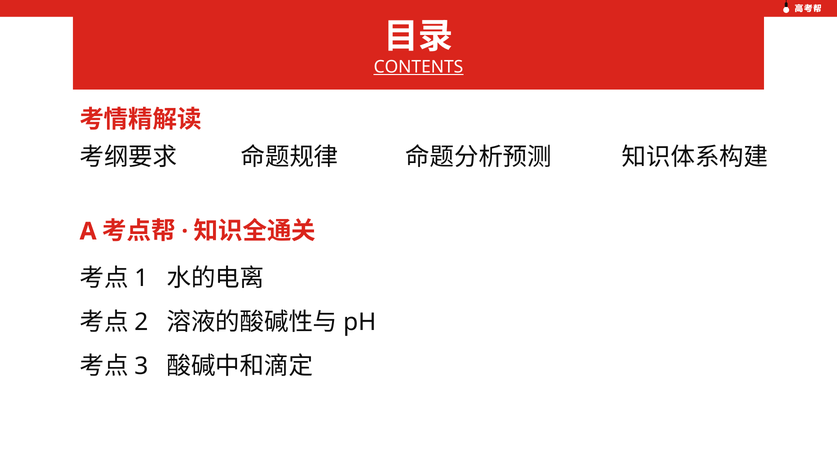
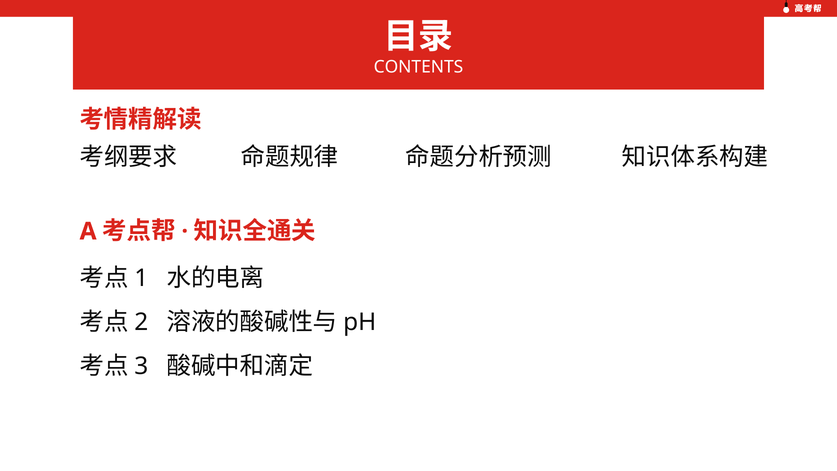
CONTENTS underline: present -> none (418, 67)
